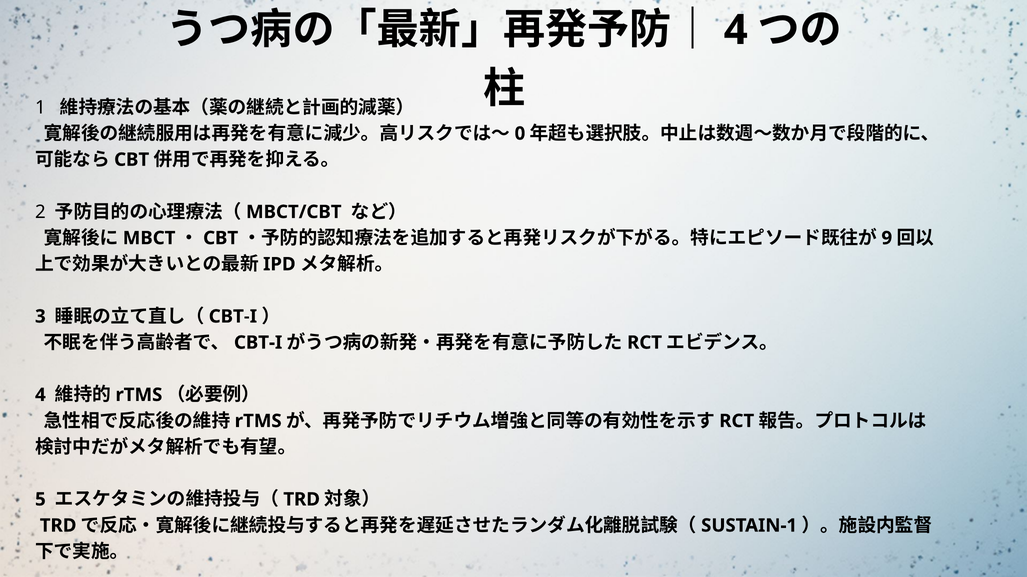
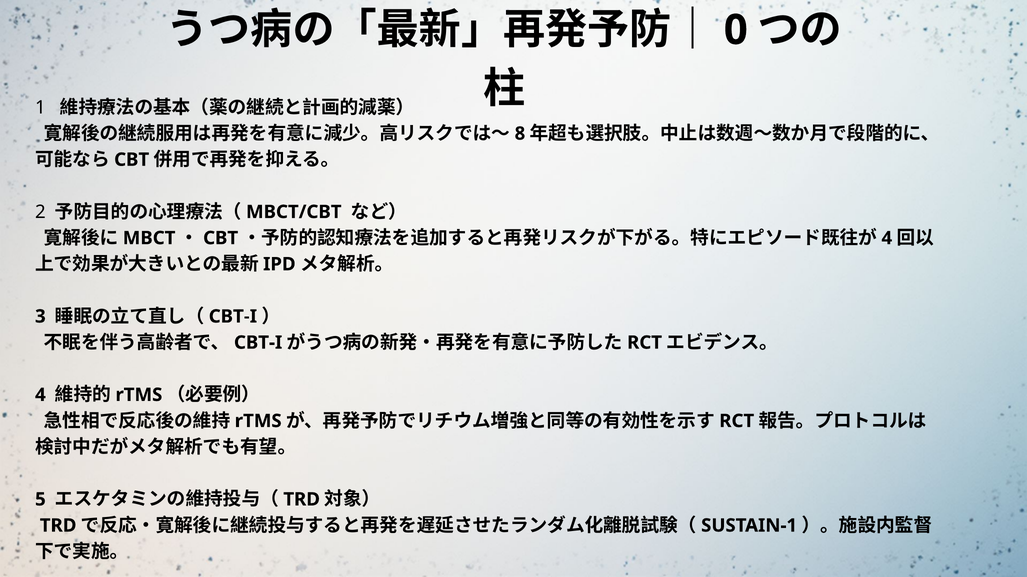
4: 4 -> 0 (736, 30)
0: 0 -> 8 (520, 134)
9: 9 -> 4 (887, 238)
